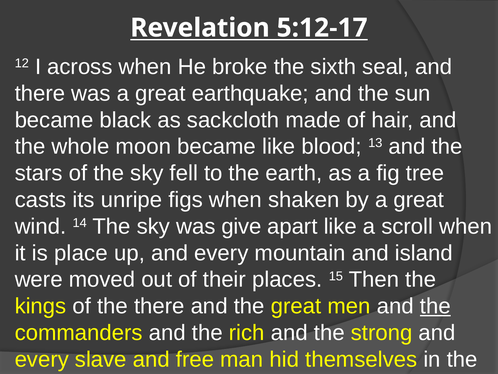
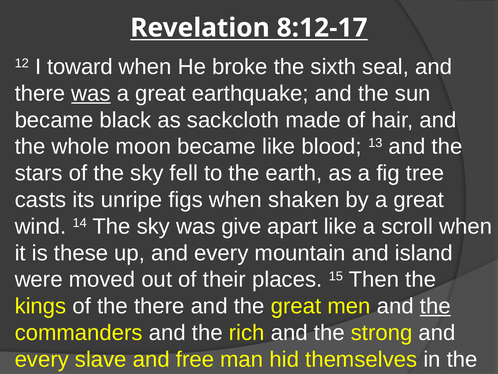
5:12-17: 5:12-17 -> 8:12-17 (322, 28)
across: across -> toward (80, 67)
was underline: none -> present (91, 93)
place: place -> these (81, 253)
